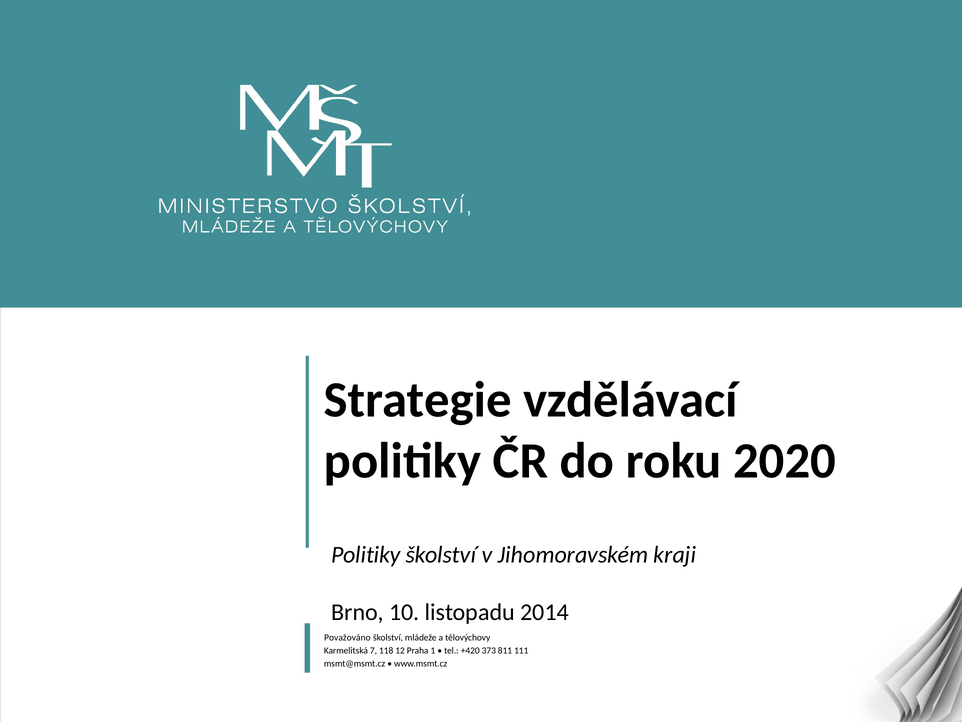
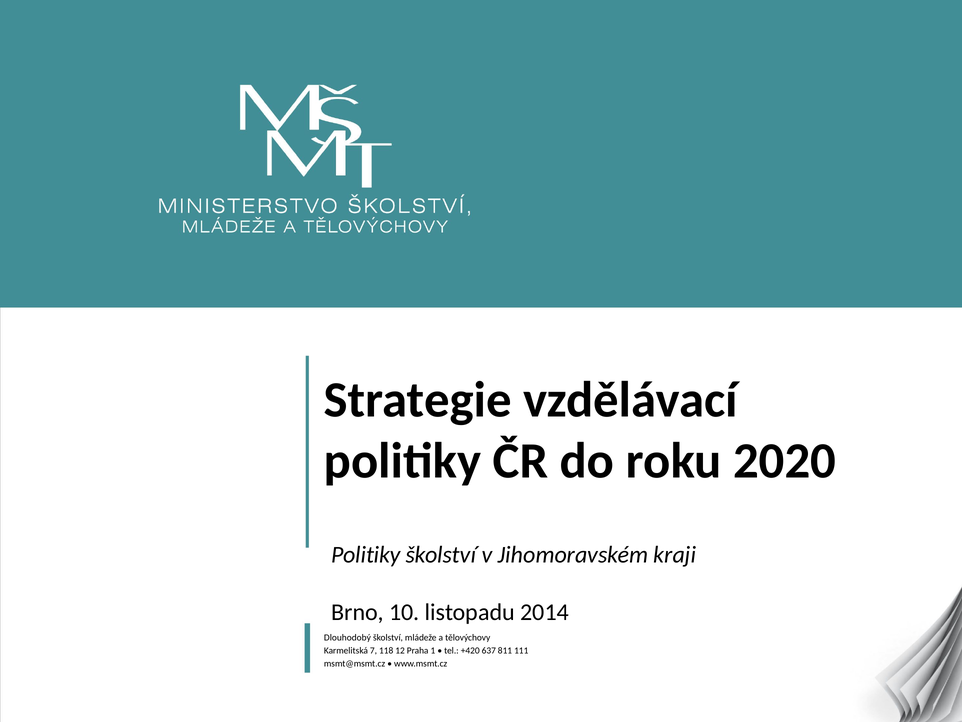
Považováno: Považováno -> Dlouhodobý (347, 637)
373: 373 -> 637 (489, 650)
